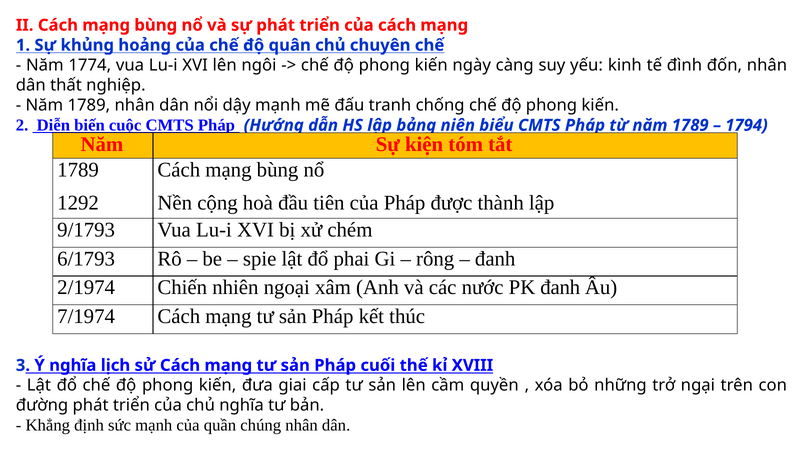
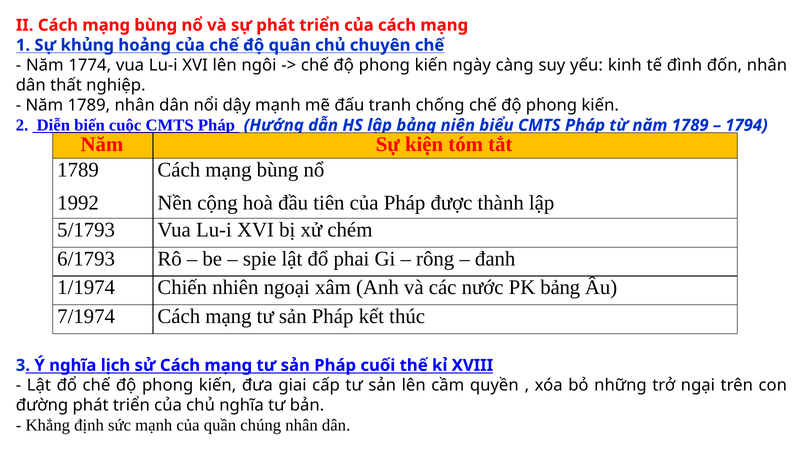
1292: 1292 -> 1992 (78, 203)
9/1793: 9/1793 -> 5/1793 (86, 230)
2/1974: 2/1974 -> 1/1974 (86, 288)
PK đanh: đanh -> bảng (560, 288)
